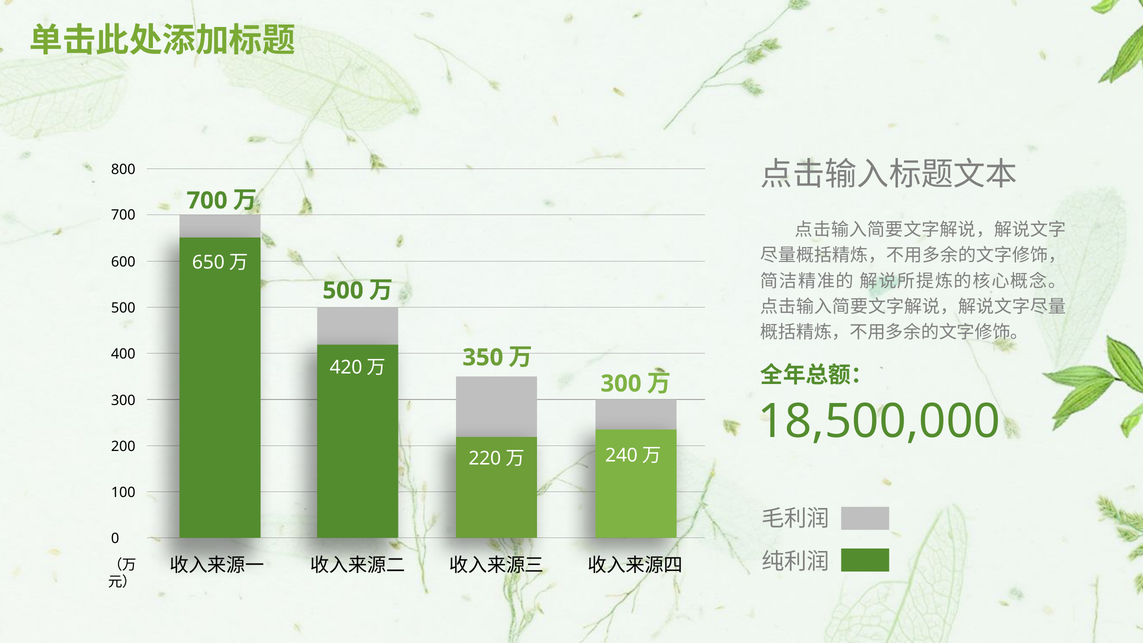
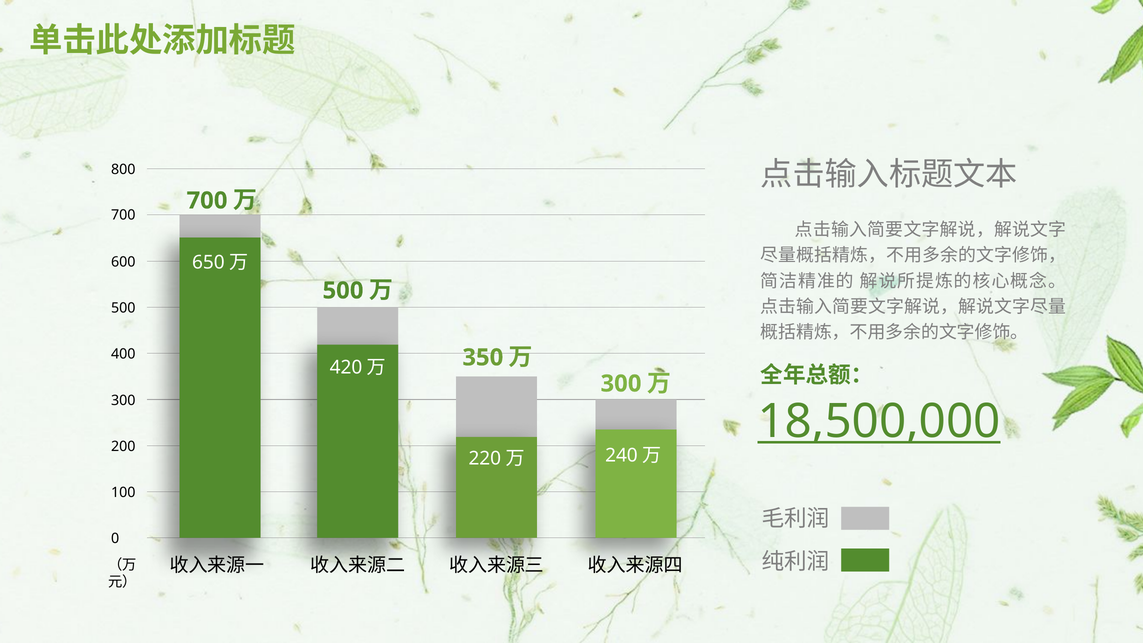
18,500,000 underline: none -> present (879, 422)
